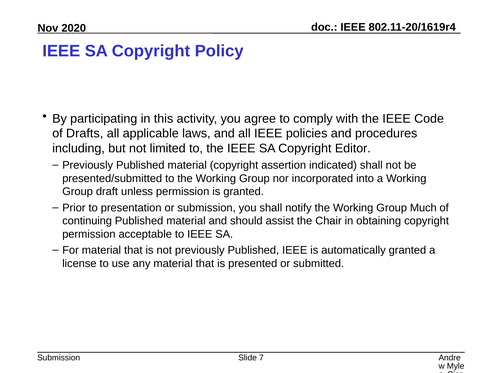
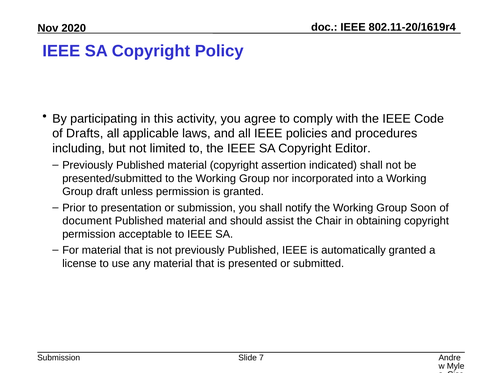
Much: Much -> Soon (423, 208)
continuing: continuing -> document (87, 221)
